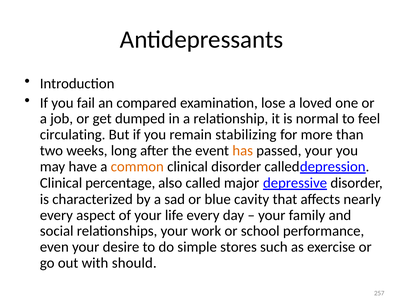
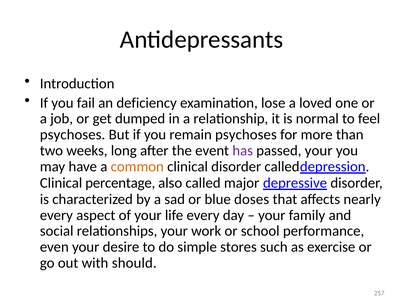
compared: compared -> deficiency (147, 103)
circulating: circulating -> psychoses (73, 135)
remain stabilizing: stabilizing -> psychoses (246, 135)
has colour: orange -> purple (243, 151)
cavity: cavity -> doses (252, 199)
